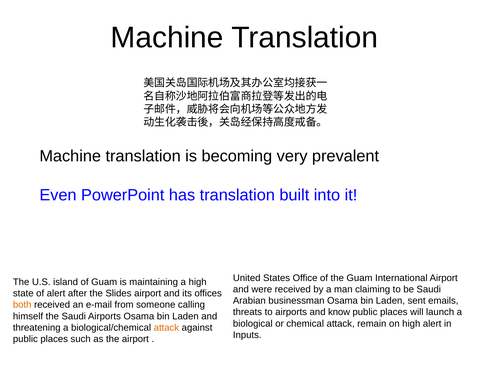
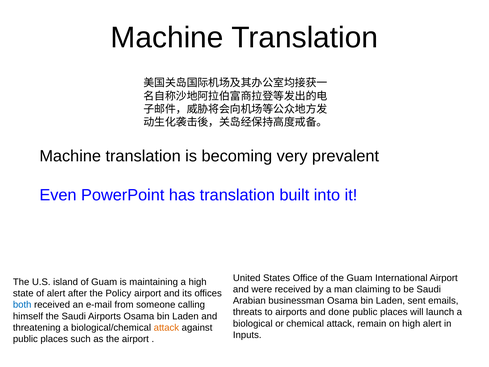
Slides: Slides -> Policy (118, 293)
both colour: orange -> blue (22, 305)
know: know -> done (339, 312)
